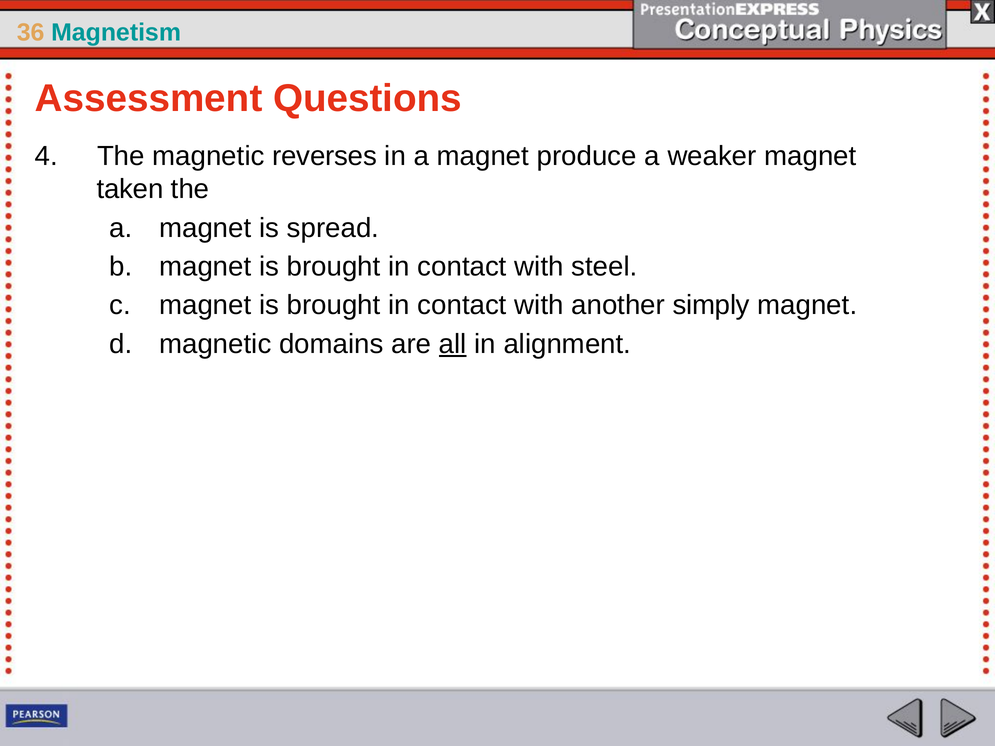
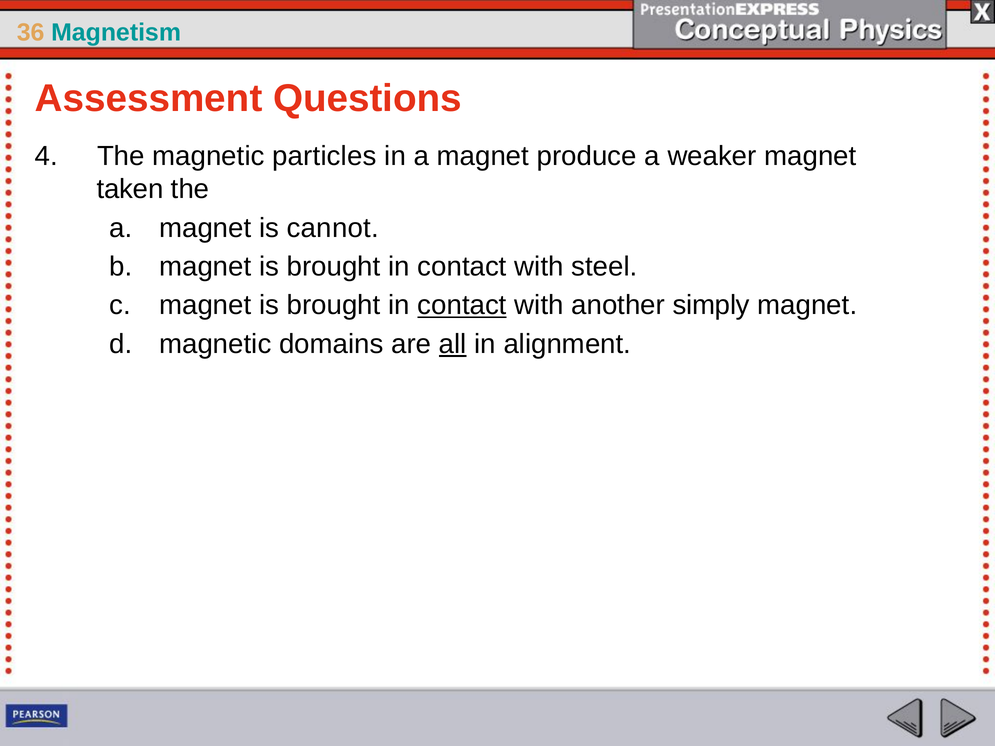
reverses: reverses -> particles (324, 156)
spread: spread -> cannot (333, 228)
contact underline: none -> present (462, 305)
